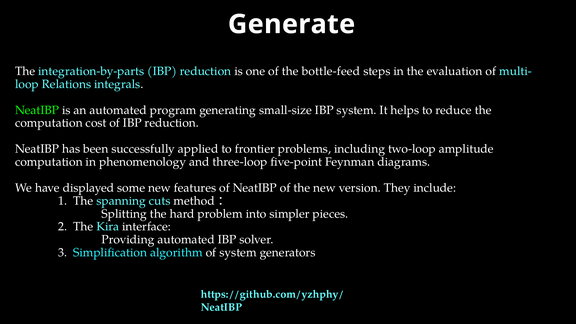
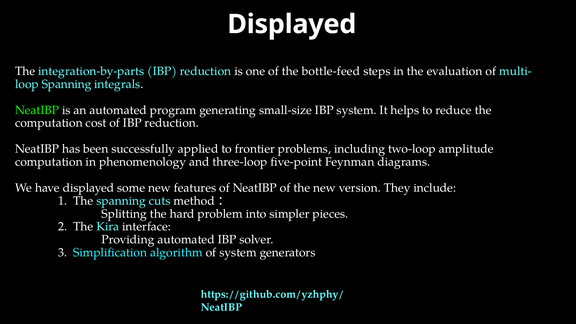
Generate: Generate -> Displayed (292, 24)
Relations: Relations -> Spanning (67, 84)
